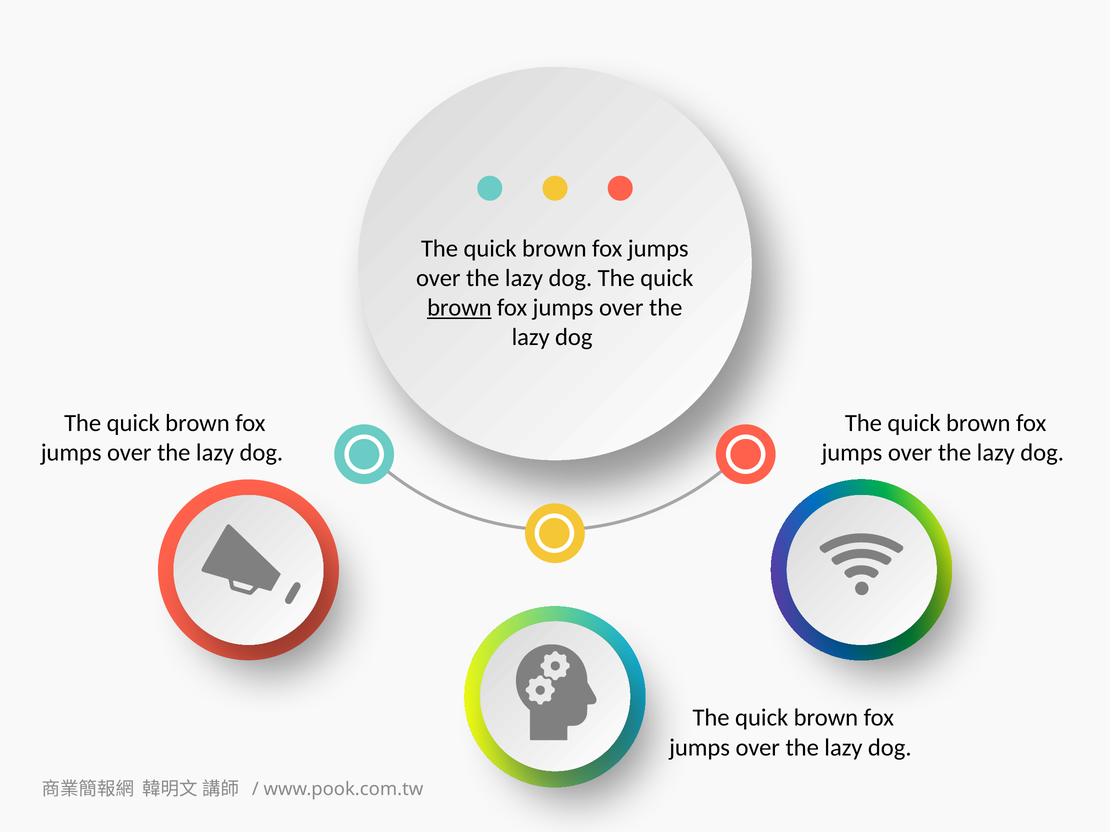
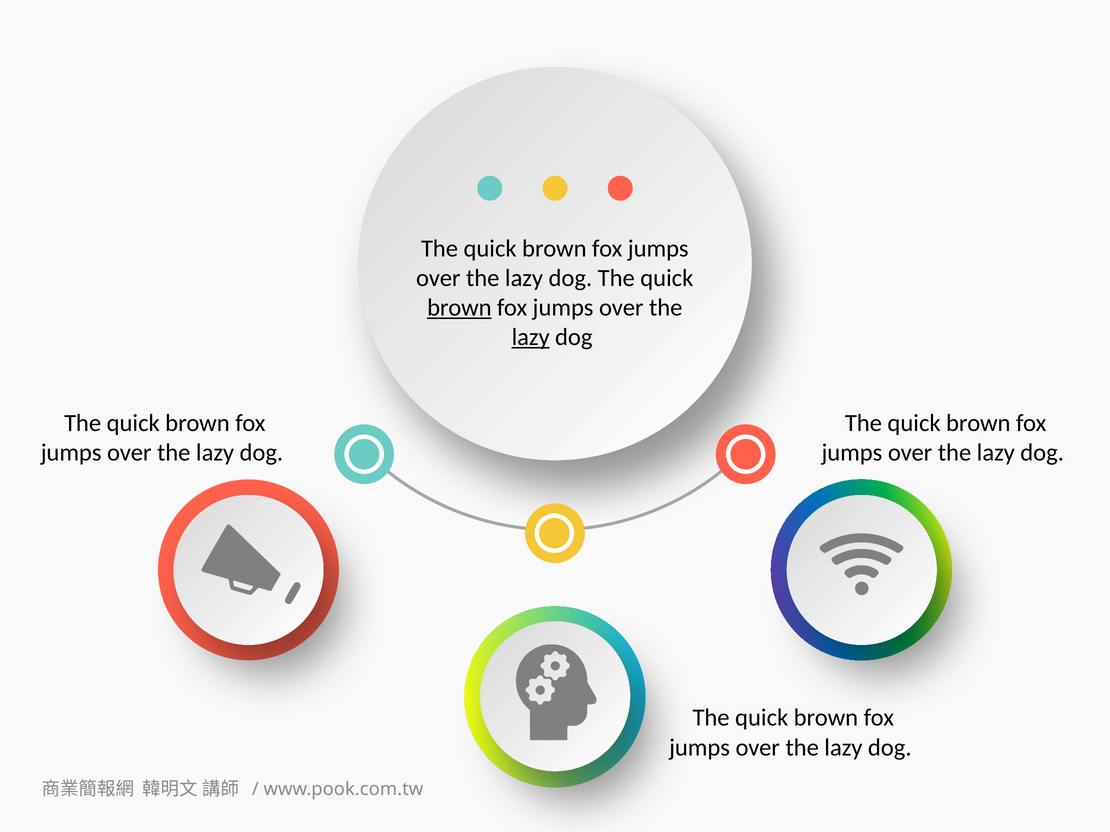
lazy underline: none -> present (531, 337)
